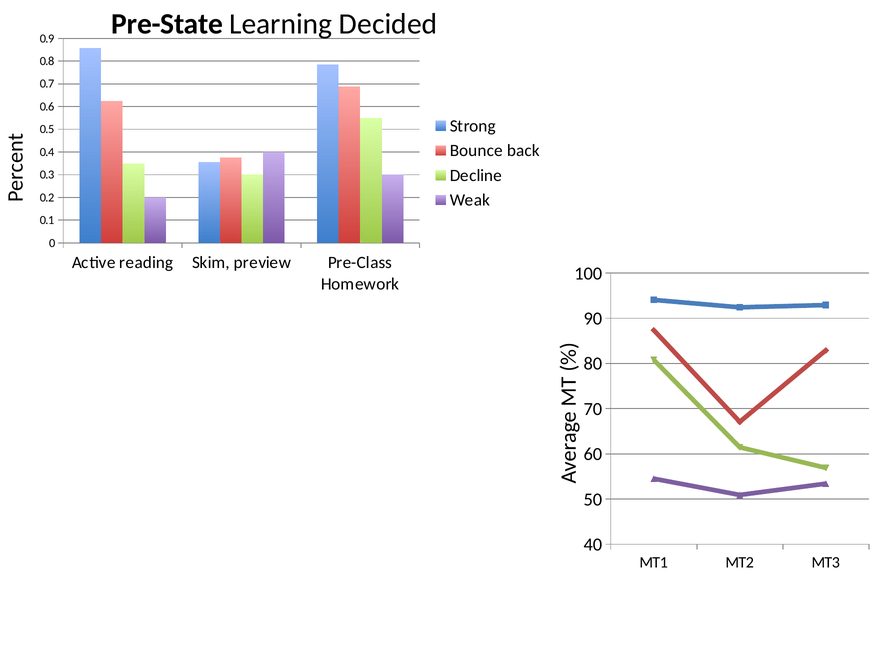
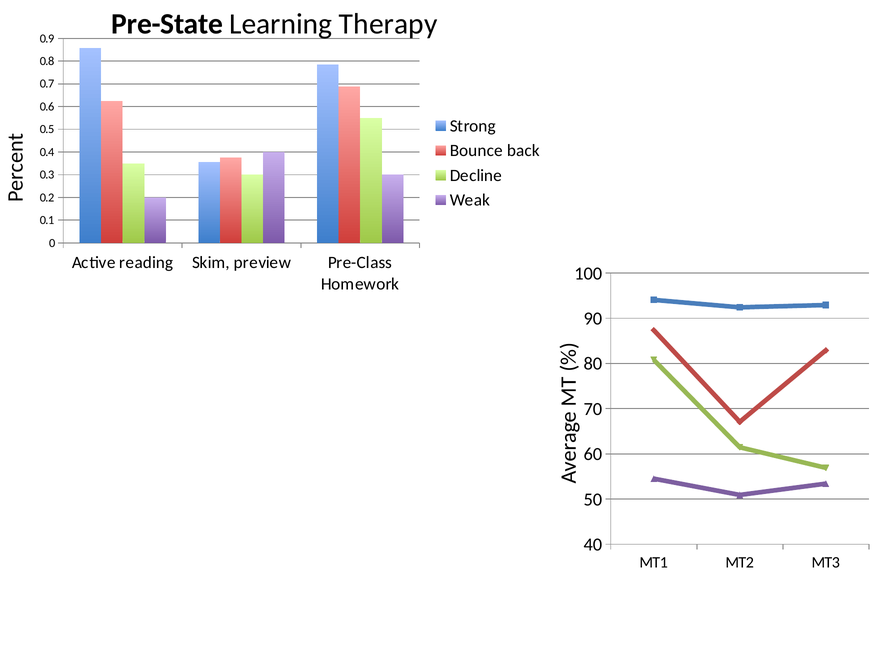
Decided: Decided -> Therapy (388, 24)
